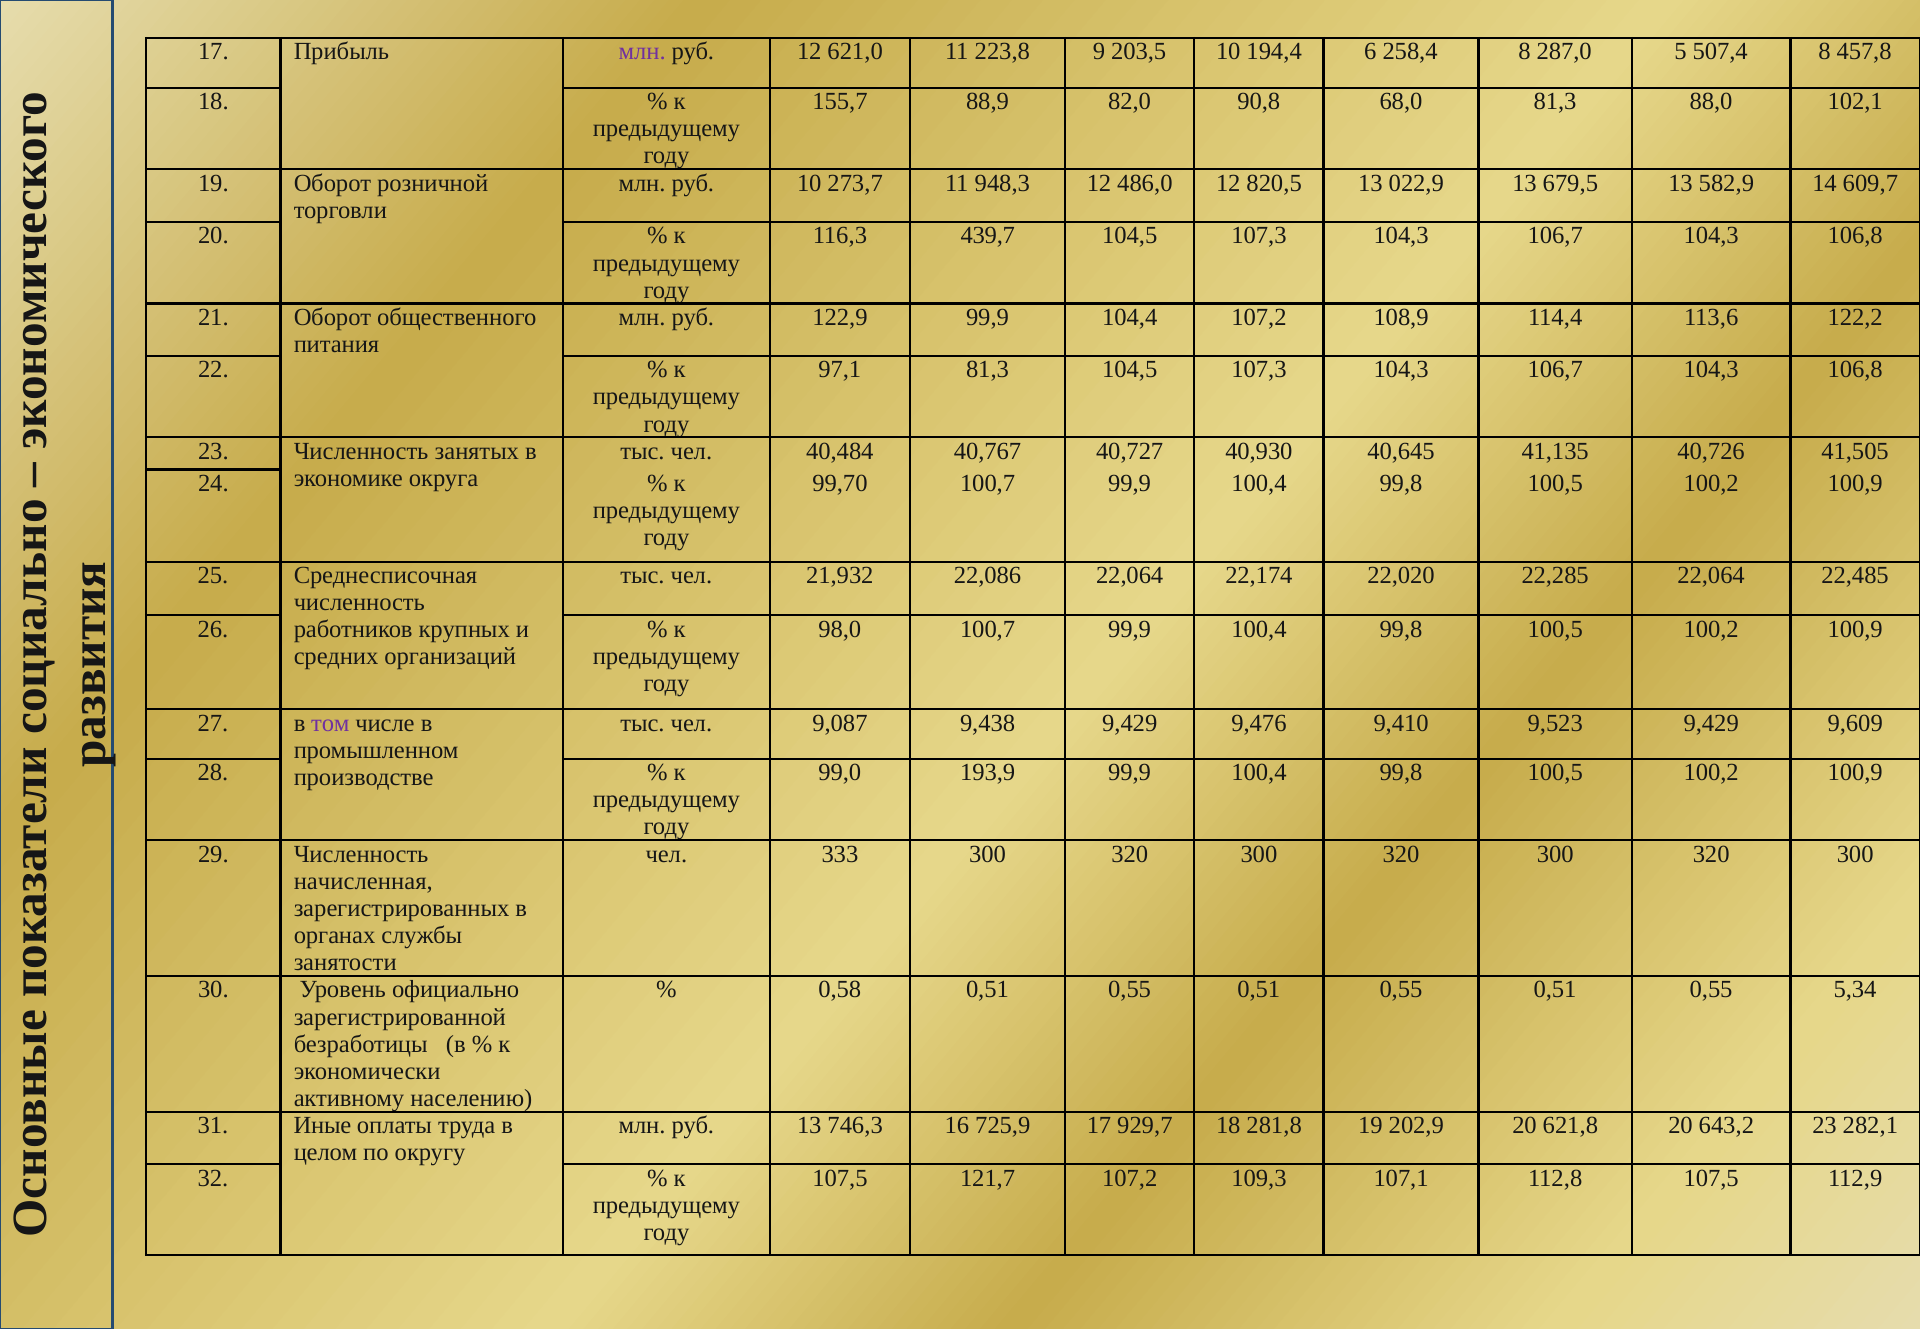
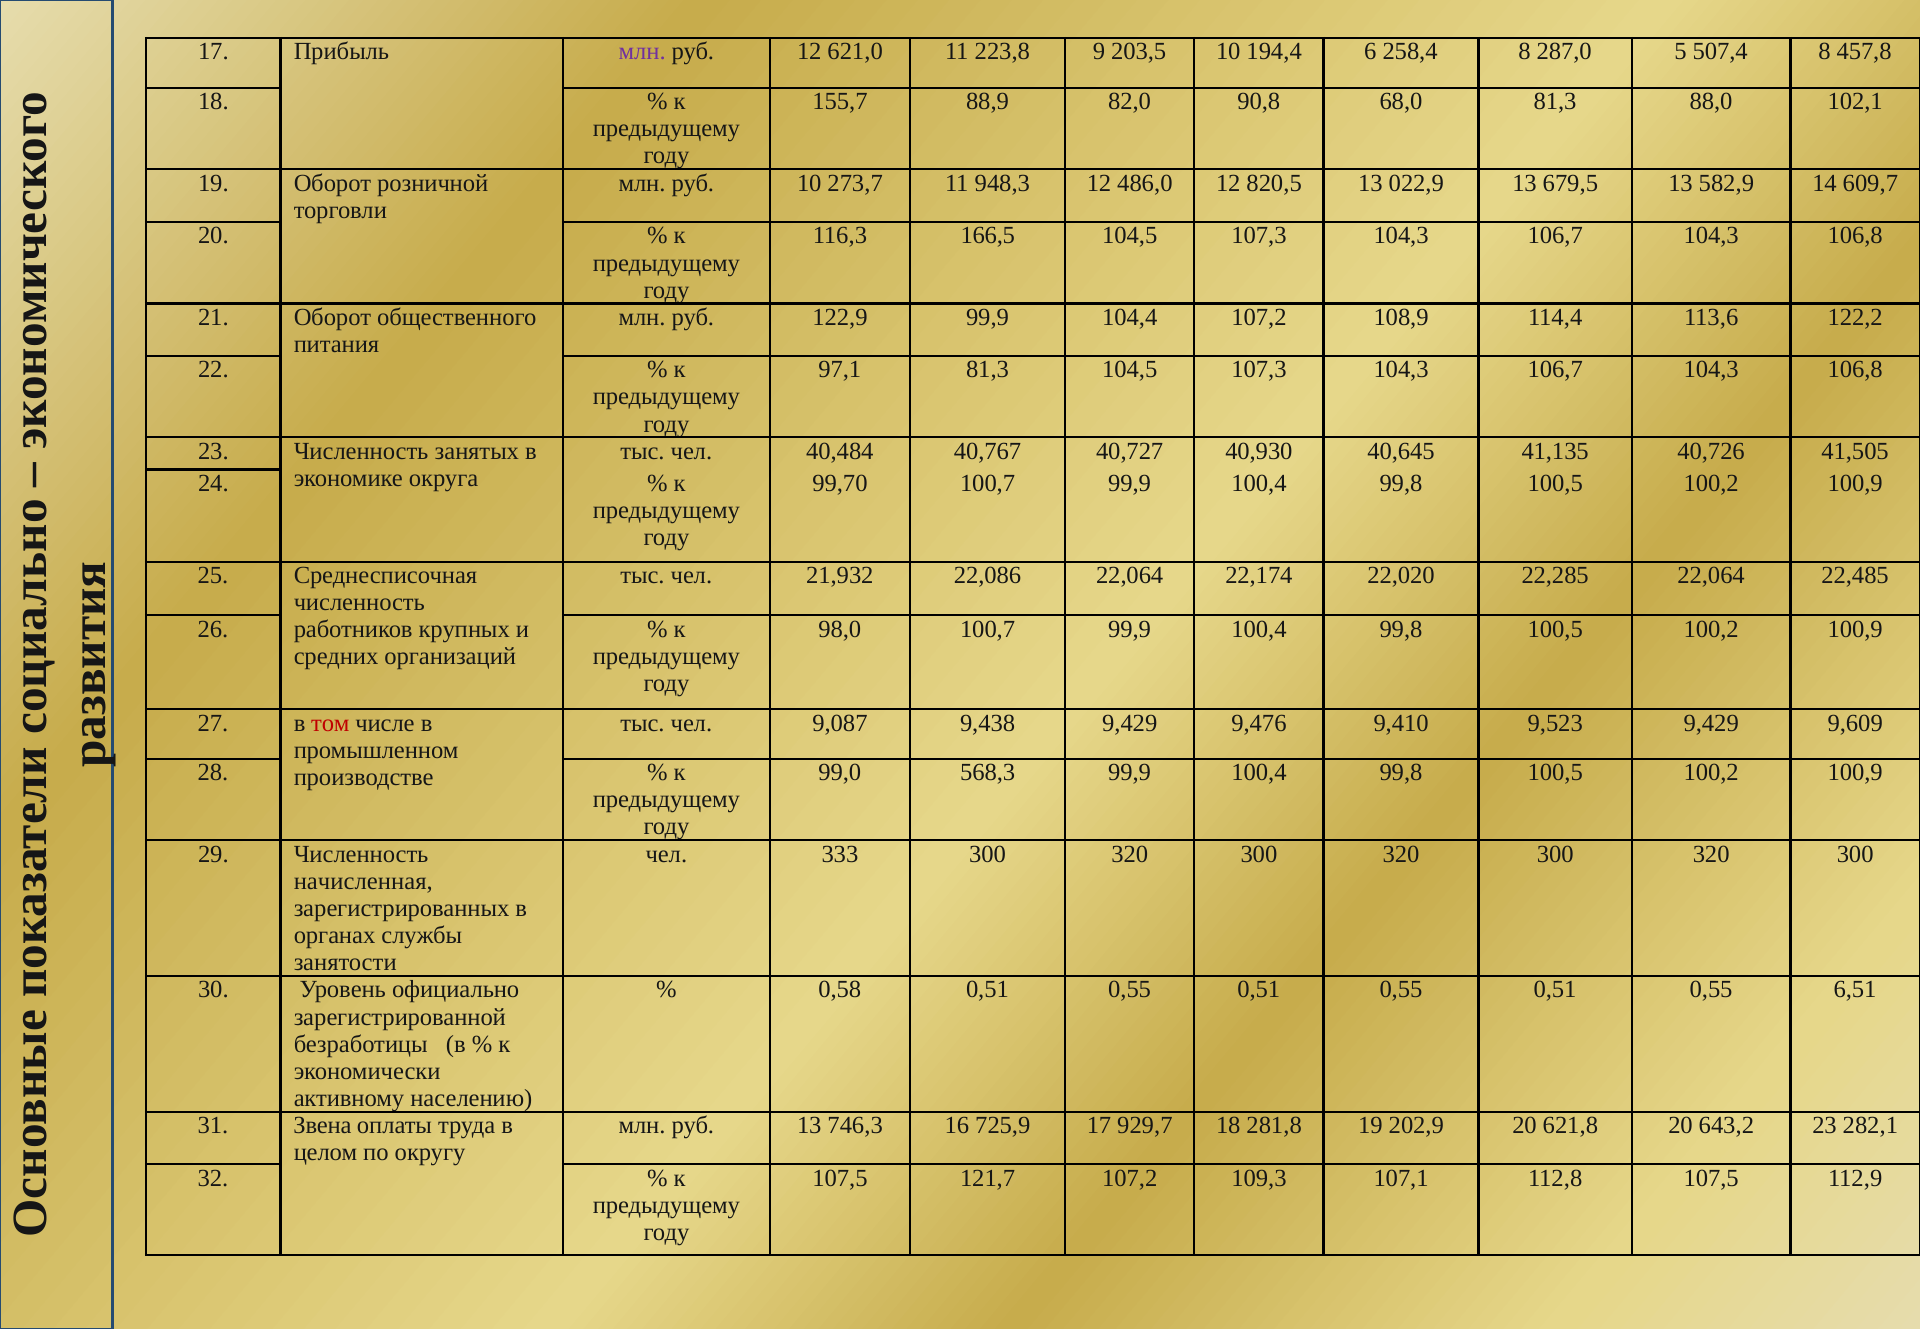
439,7: 439,7 -> 166,5 (988, 236)
том colour: purple -> red (330, 723)
193,9: 193,9 -> 568,3 (988, 773)
5,34: 5,34 -> 6,51 (1855, 990)
Иные: Иные -> Звена (322, 1126)
